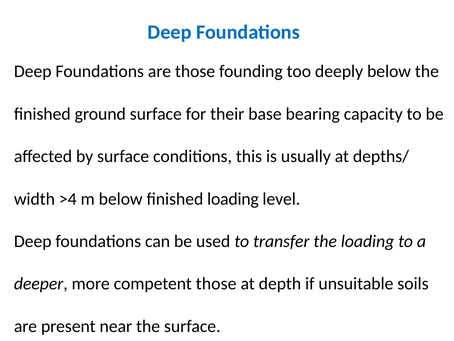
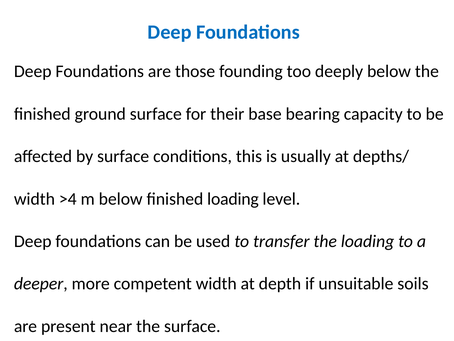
competent those: those -> width (216, 283)
